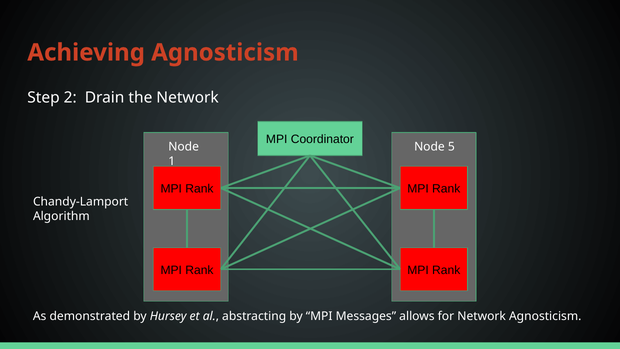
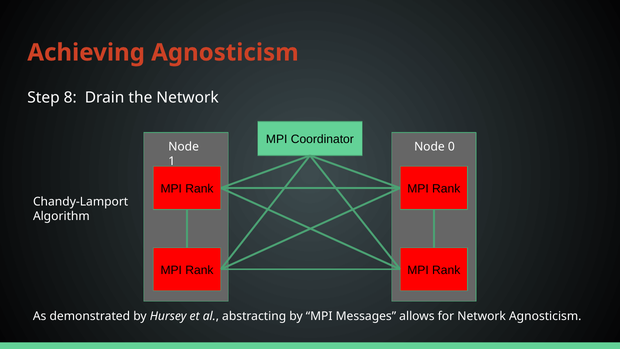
2: 2 -> 8 (70, 98)
5: 5 -> 0 (451, 147)
